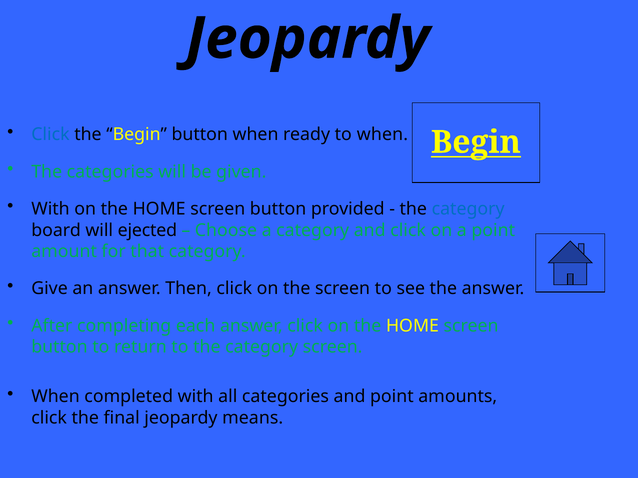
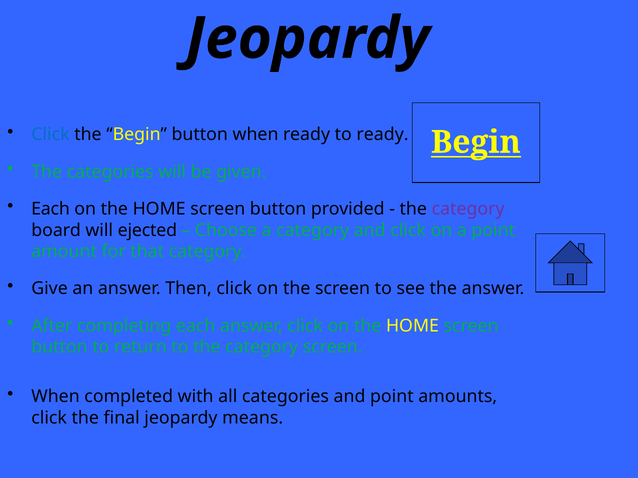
to when: when -> ready (383, 135)
With: With -> Each (51, 209)
category colour: blue -> purple (468, 209)
